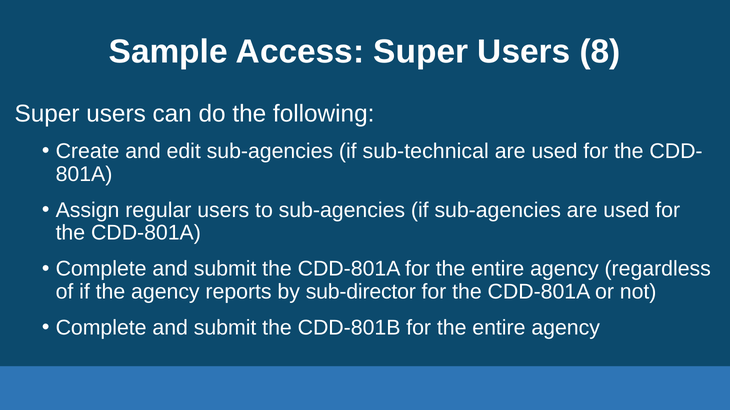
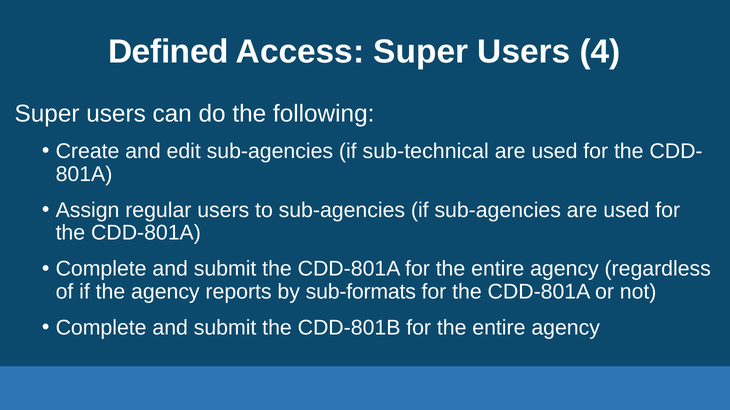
Sample: Sample -> Defined (168, 52)
8: 8 -> 4 (600, 52)
sub-director: sub-director -> sub-formats (361, 292)
